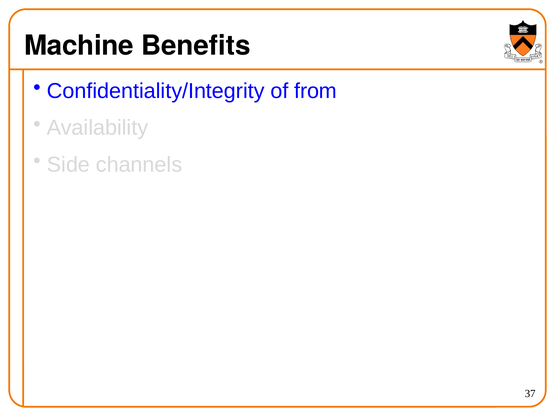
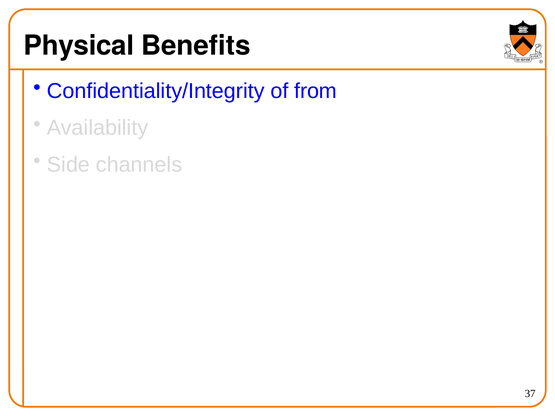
Machine: Machine -> Physical (79, 46)
